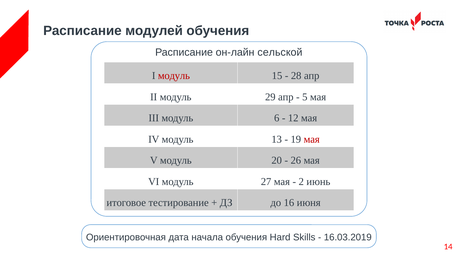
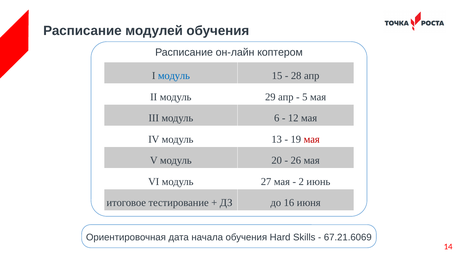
сельской: сельской -> коптером (280, 52)
модуль colour: red -> blue (174, 76)
16.03.2019: 16.03.2019 -> 67.21.6069 (348, 237)
